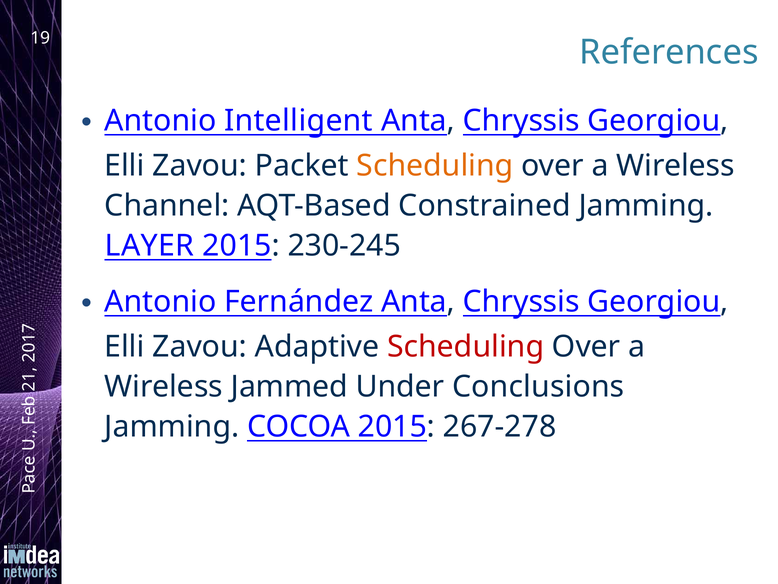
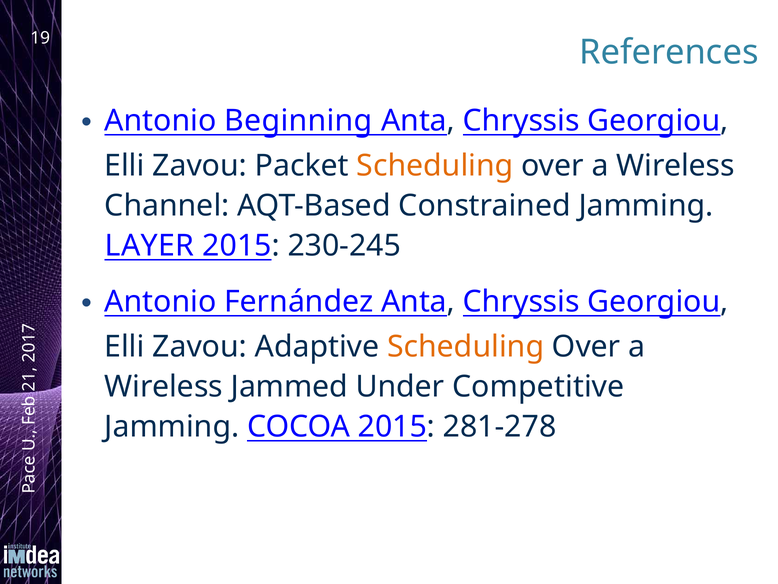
Intelligent: Intelligent -> Beginning (299, 121)
Scheduling colour: red -> orange (466, 346)
Conclusions: Conclusions -> Competitive (538, 386)
267-278: 267-278 -> 281-278 (500, 427)
